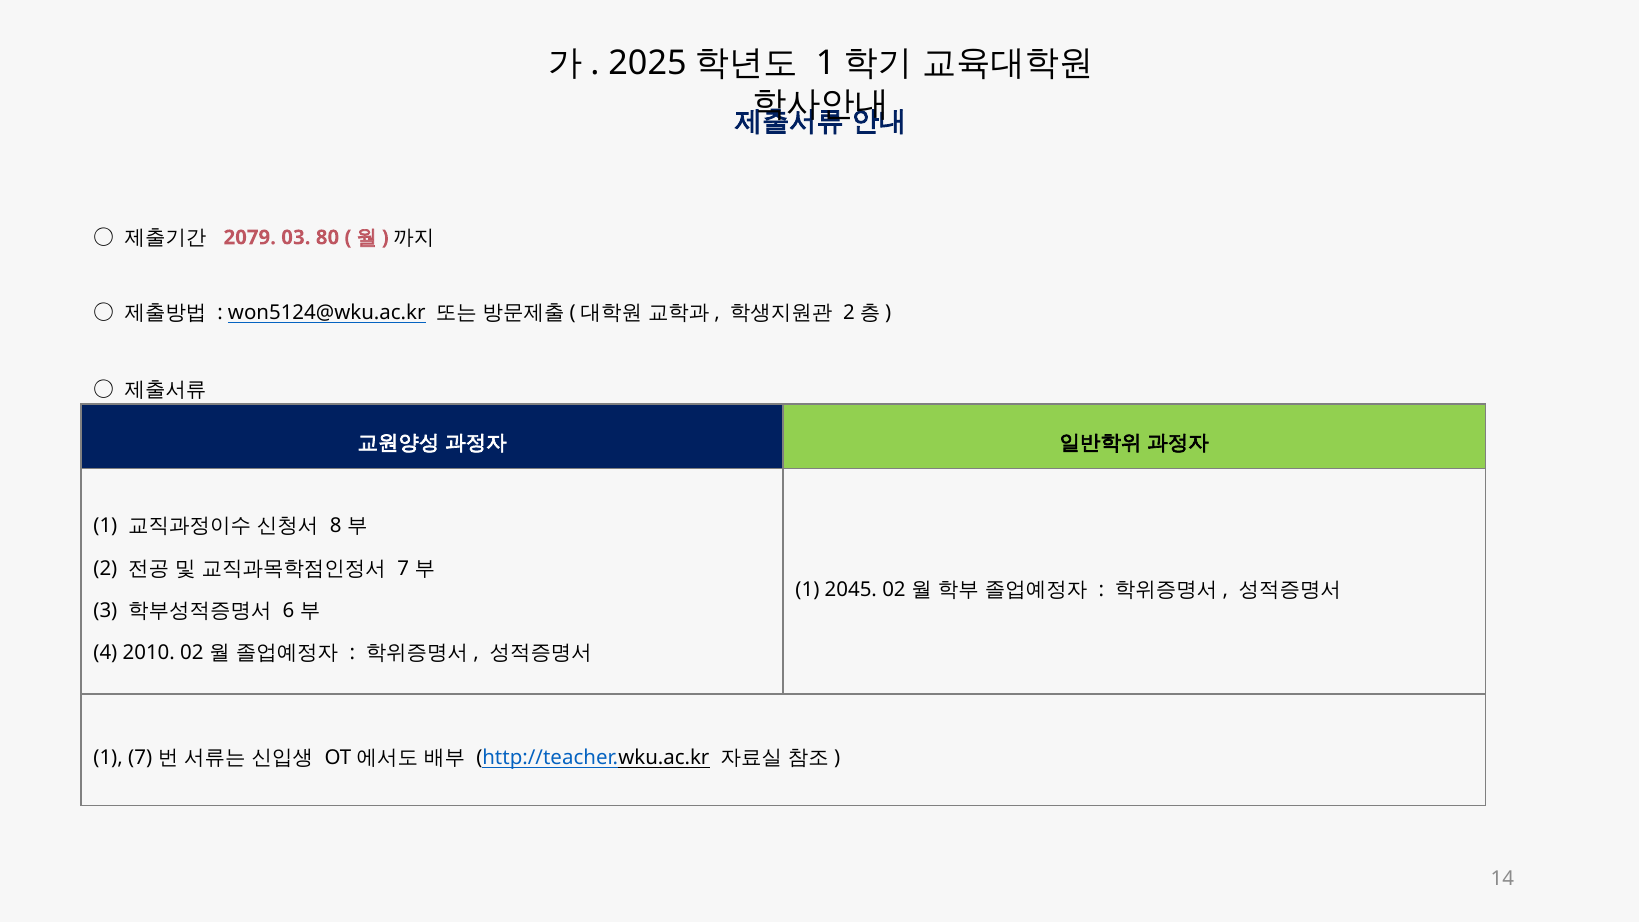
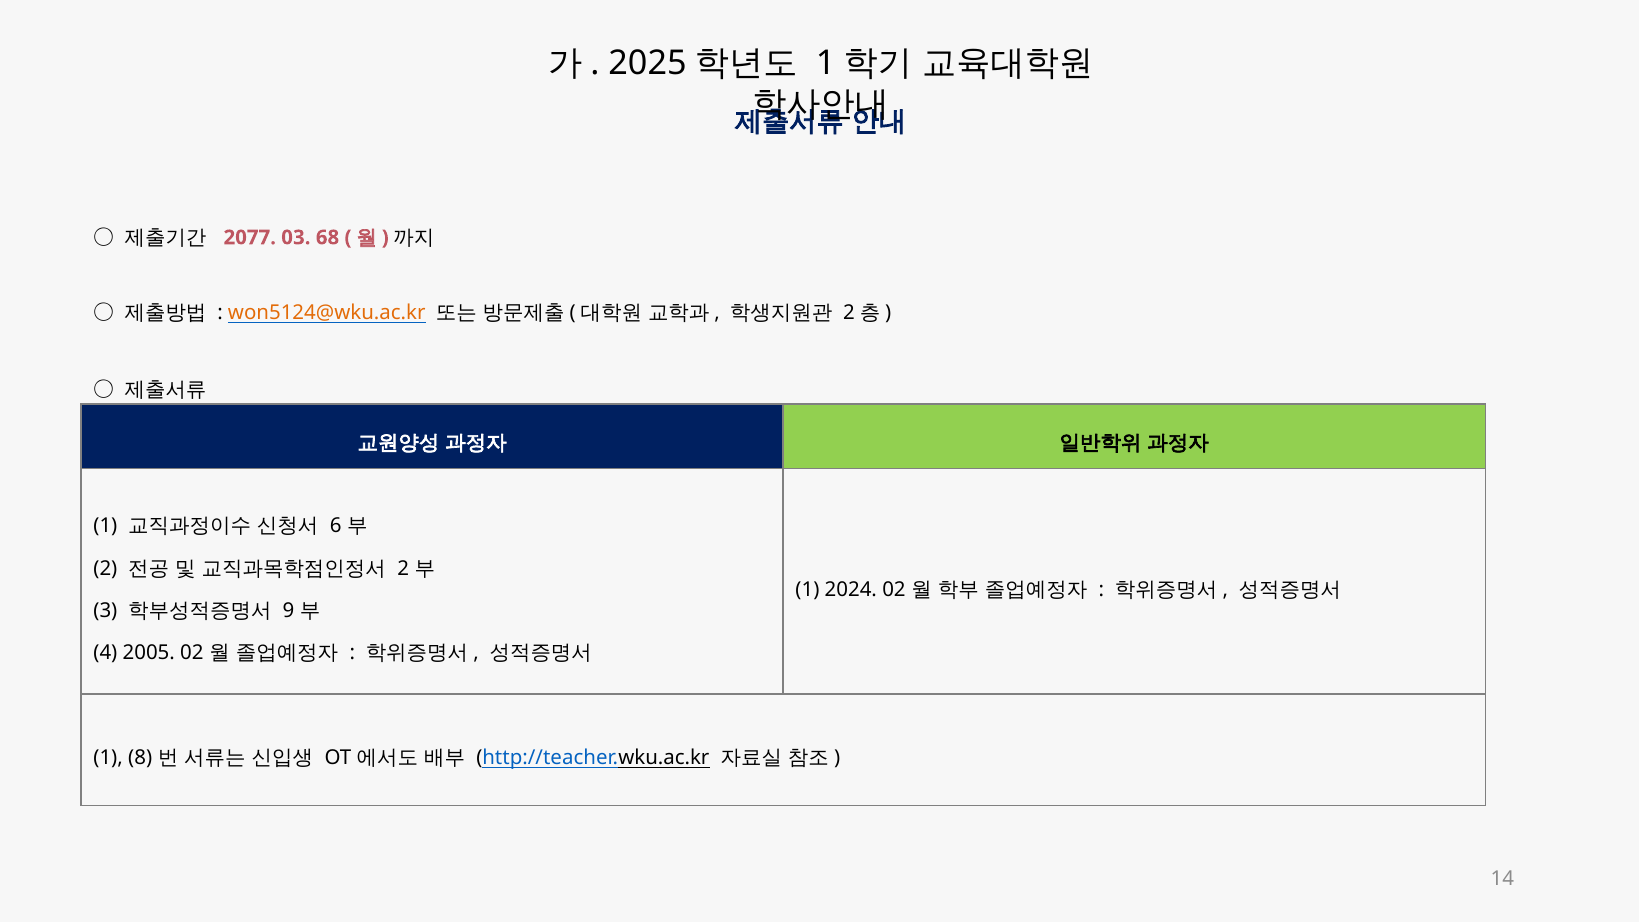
2079: 2079 -> 2077 (250, 237)
80: 80 -> 68 (328, 237)
won5124@wku.ac.kr colour: black -> orange (327, 313)
8: 8 -> 6 (336, 526)
7: 7 -> 2 (403, 568)
2045: 2045 -> 2024 (851, 589)
6: 6 -> 9 (289, 610)
2010: 2010 -> 2005 (149, 652)
1 7: 7 -> 8 (140, 758)
